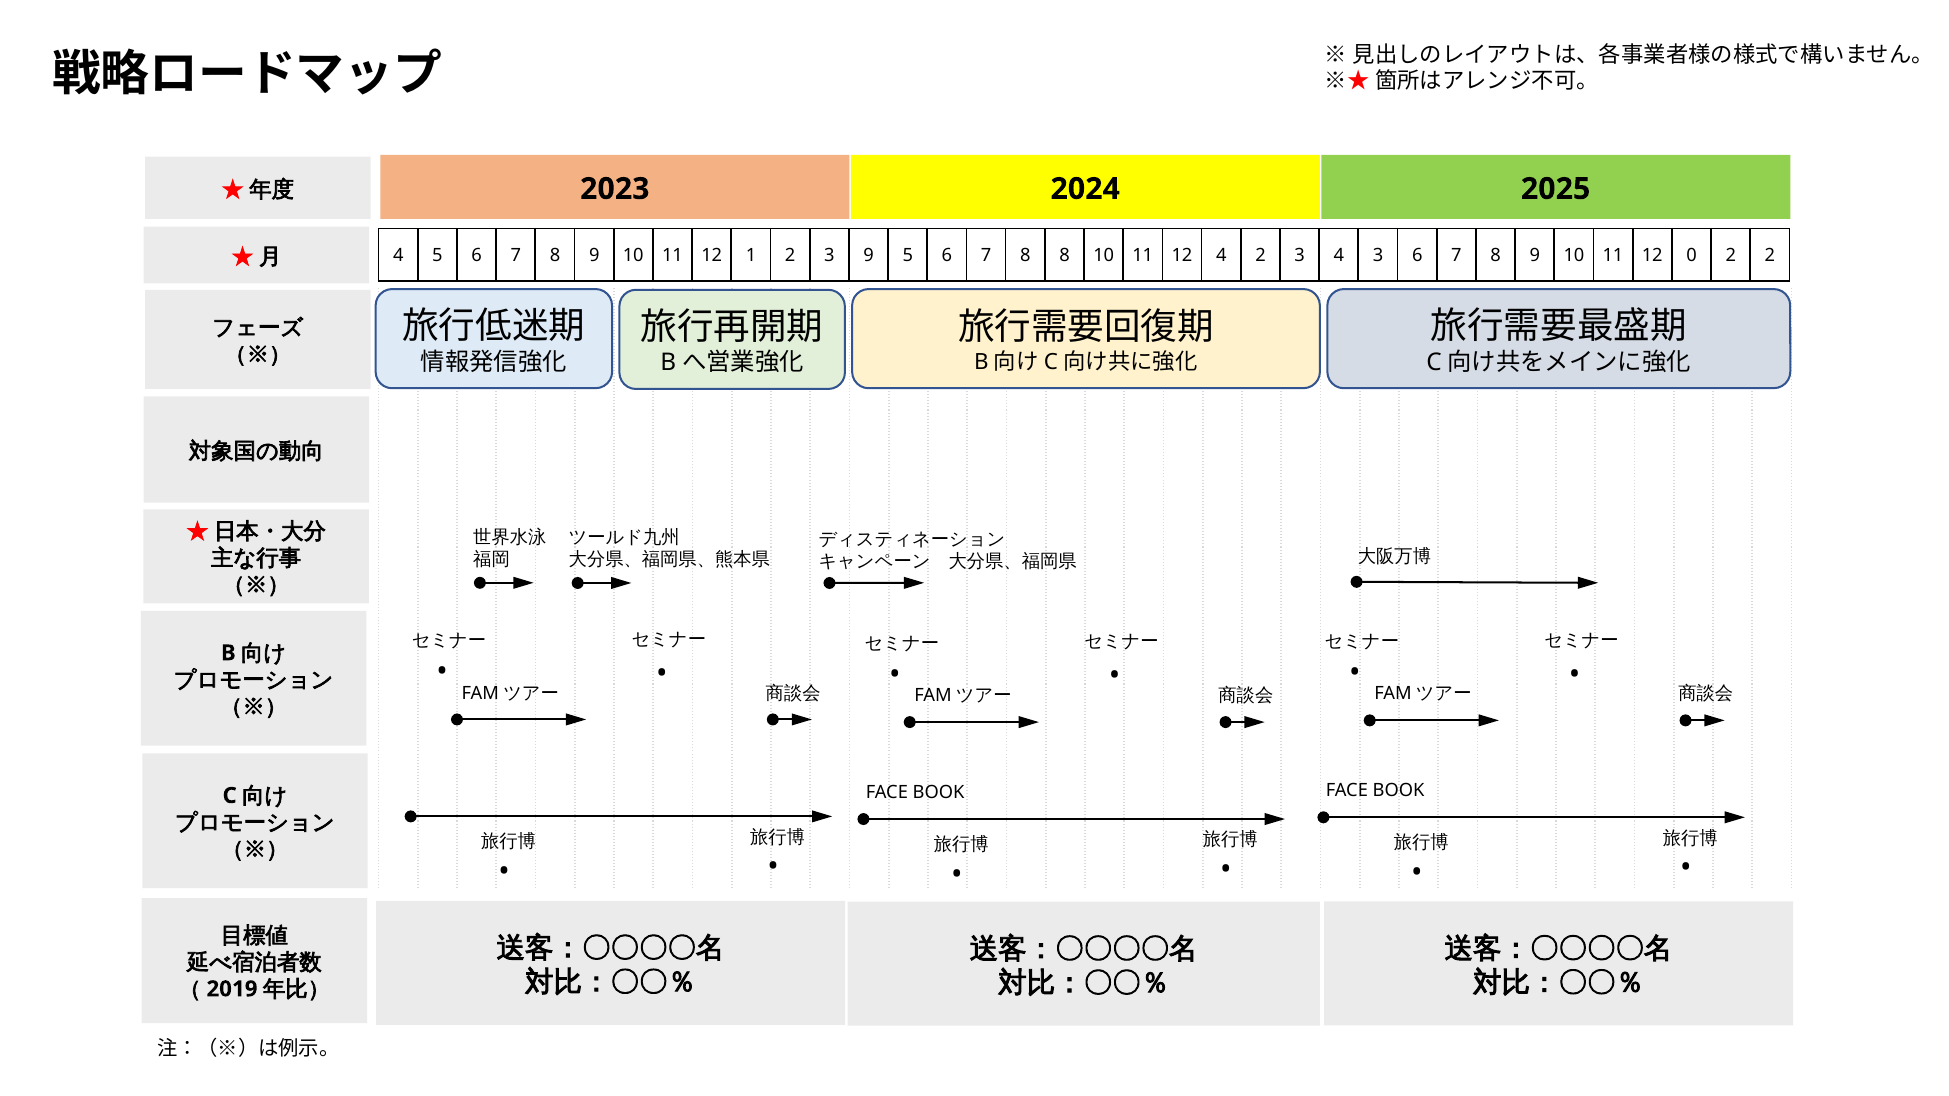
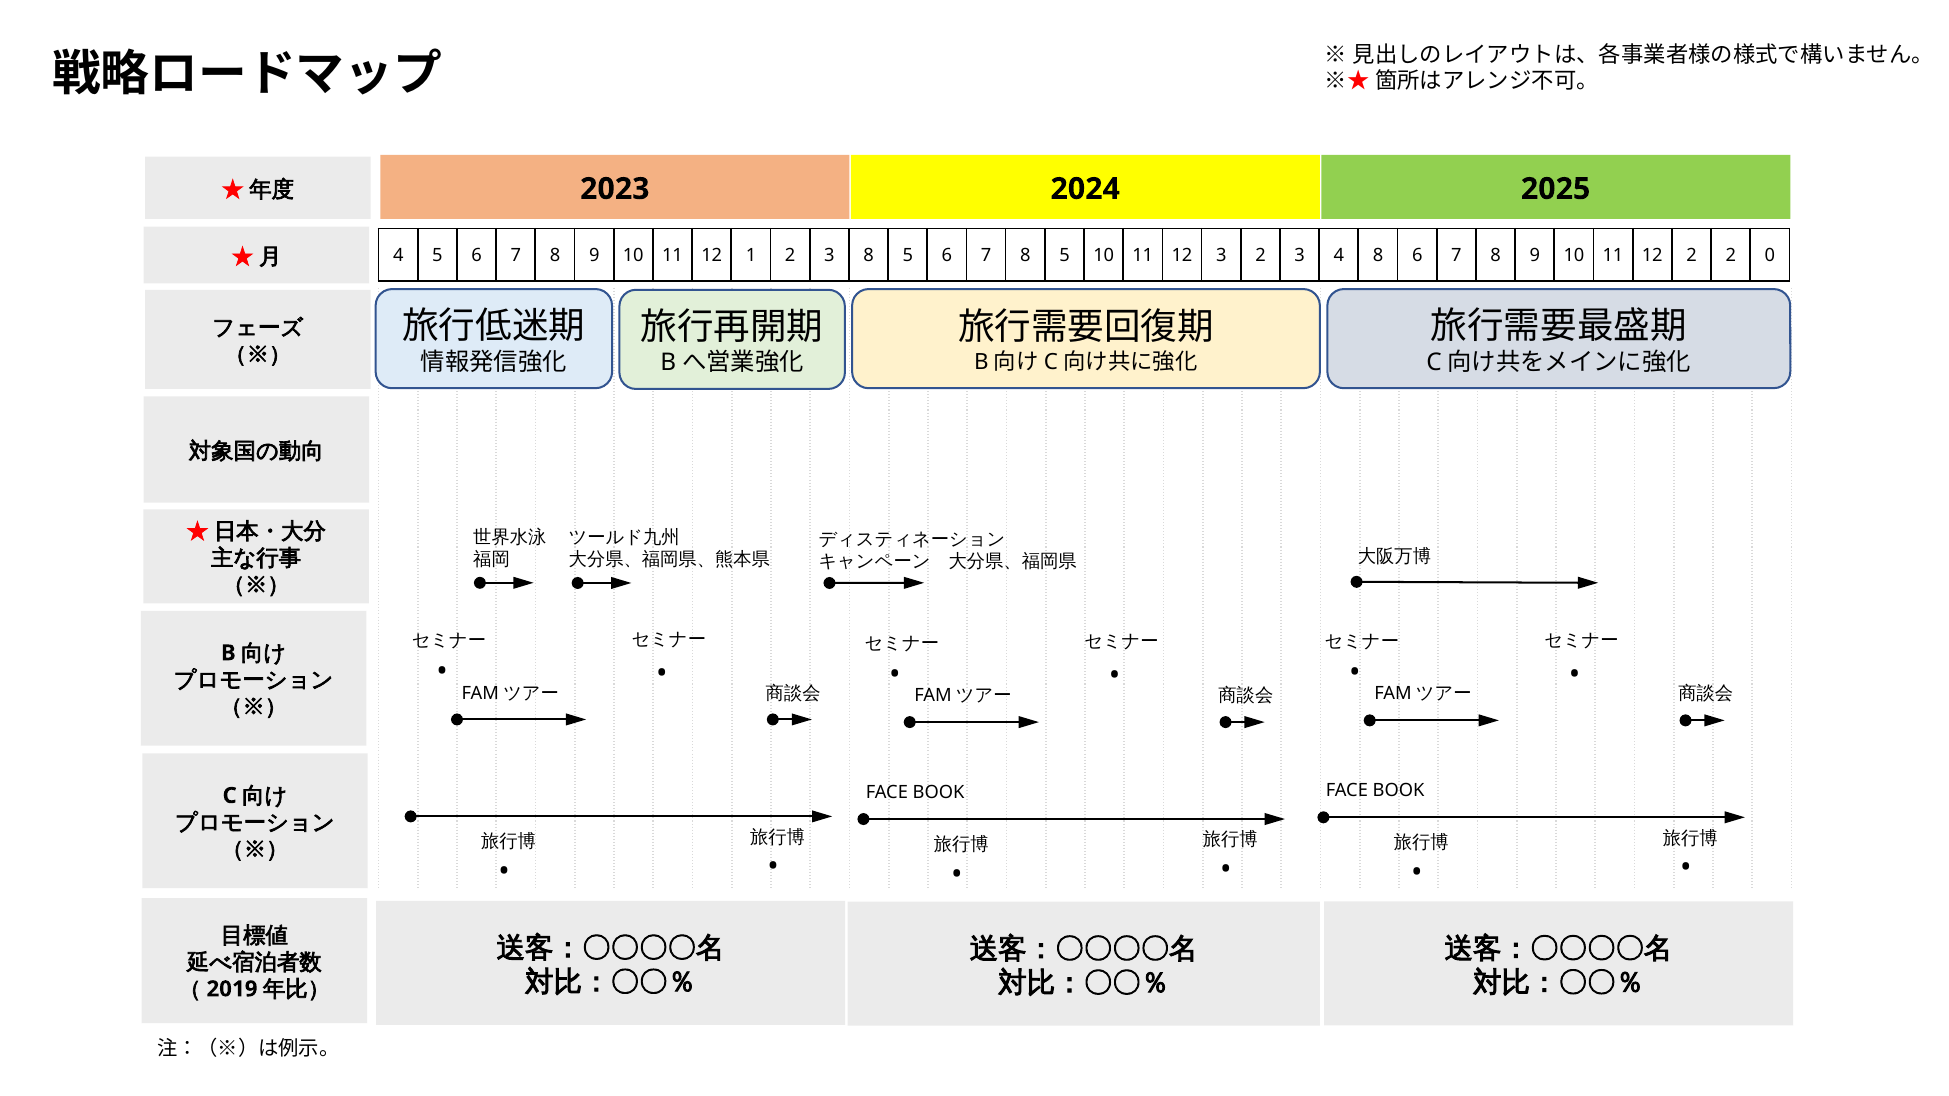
3 9: 9 -> 8 (869, 256)
7 8 8: 8 -> 5 (1065, 256)
12 4: 4 -> 3 (1221, 256)
4 3: 3 -> 8 (1378, 256)
12 0: 0 -> 2 (1692, 256)
2 2: 2 -> 0 (1770, 256)
